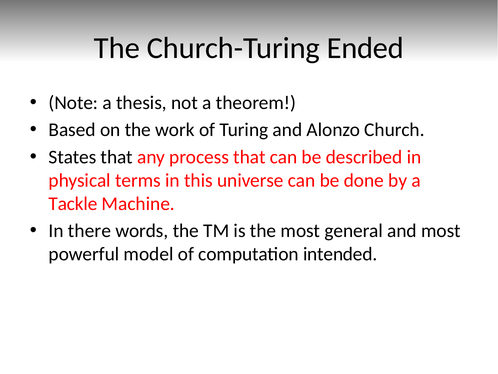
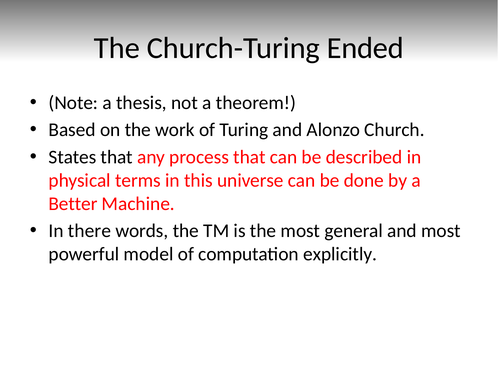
Tackle: Tackle -> Better (73, 203)
intended: intended -> explicitly (340, 254)
